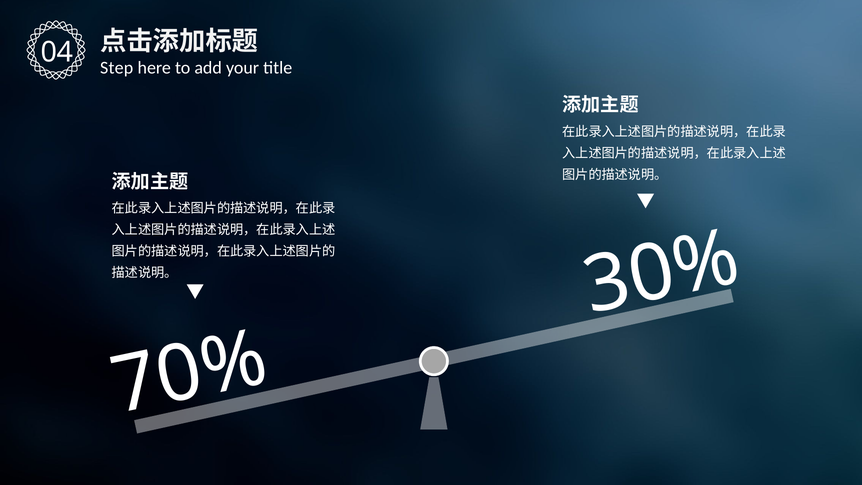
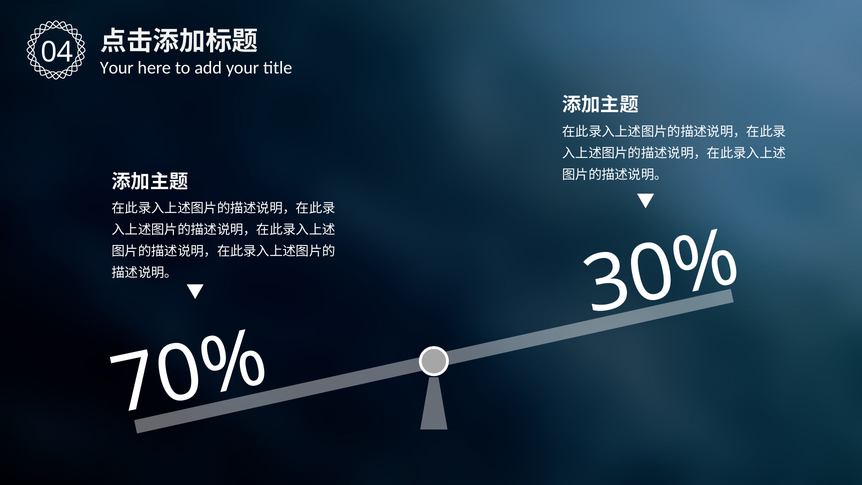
Step: Step -> Your (117, 68)
